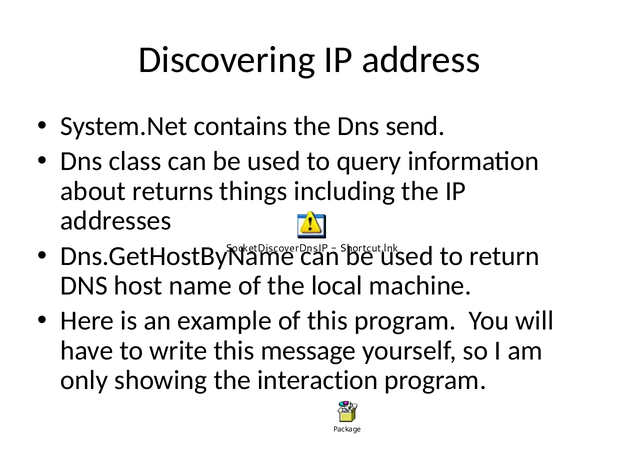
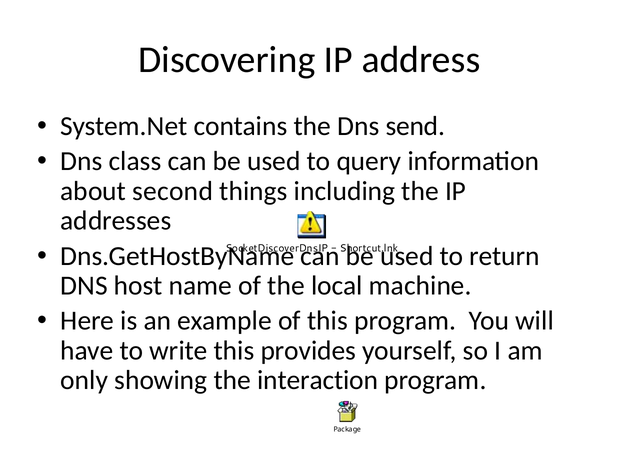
returns: returns -> second (173, 191)
message: message -> provides (308, 351)
